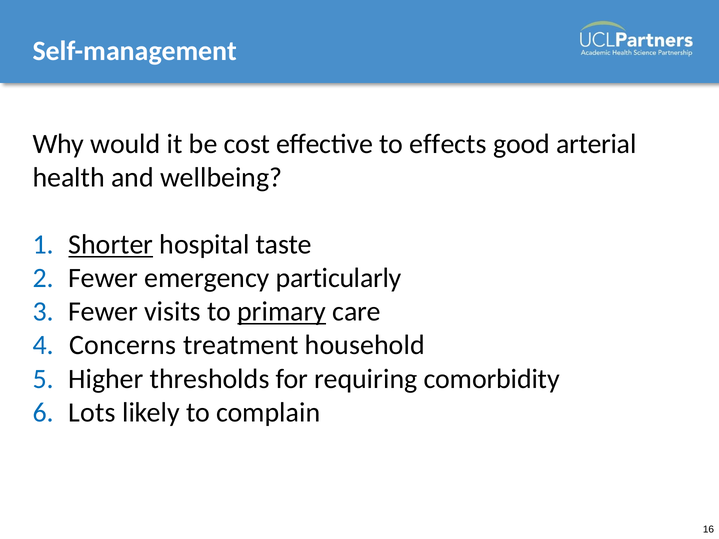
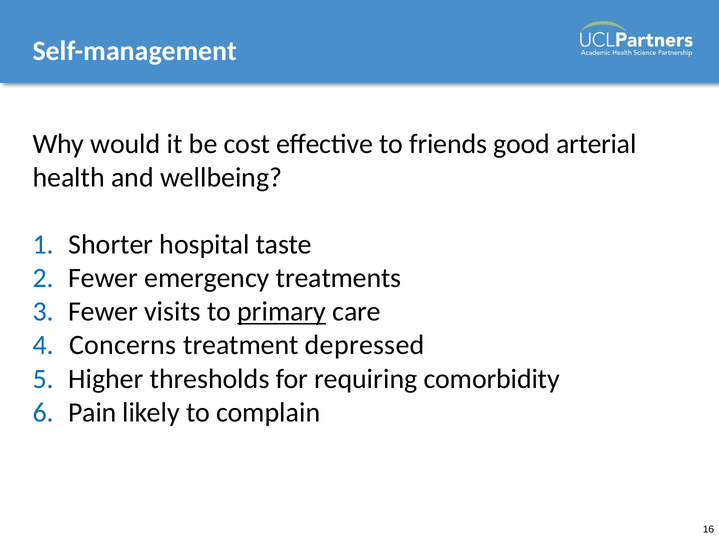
effects: effects -> friends (448, 144)
Shorter underline: present -> none (111, 245)
particularly: particularly -> treatments (339, 278)
household: household -> depressed (365, 345)
Lots: Lots -> Pain (92, 413)
